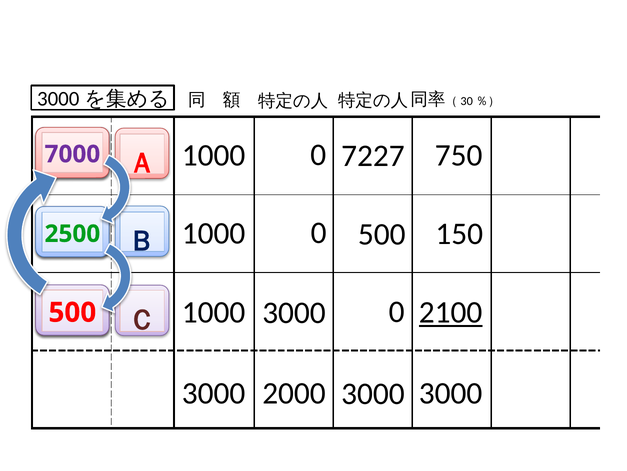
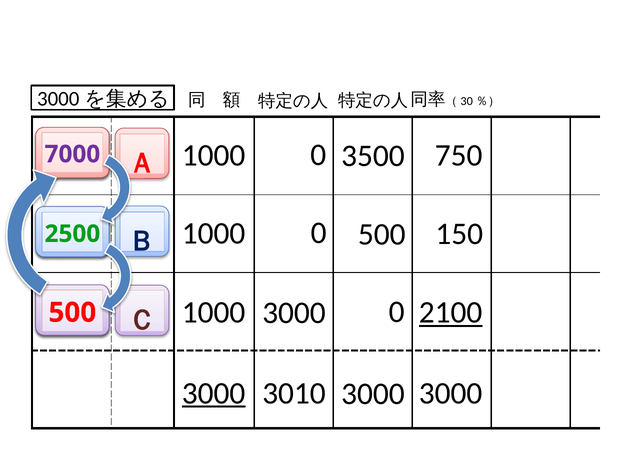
7227: 7227 -> 3500 (373, 156)
3000 underline: none -> present (214, 393)
2000: 2000 -> 3010 (294, 393)
